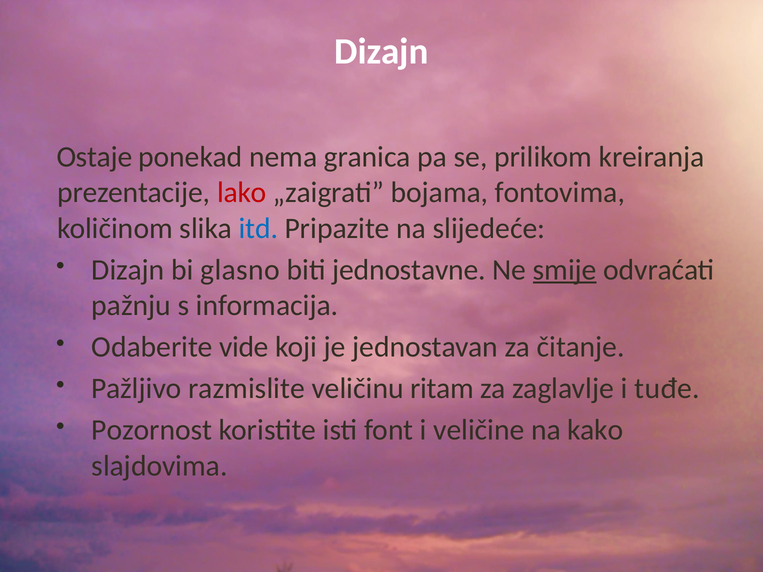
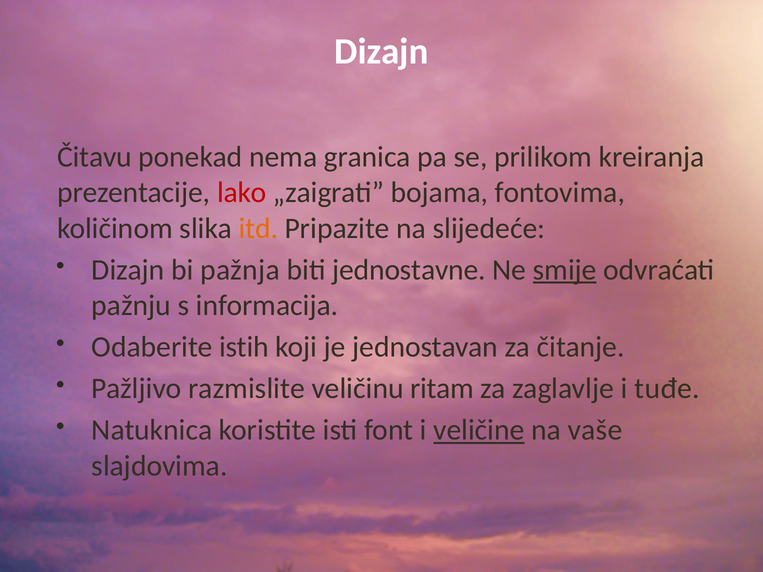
Ostaje: Ostaje -> Čitavu (94, 157)
itd colour: blue -> orange (258, 228)
glasno: glasno -> pažnja (240, 270)
vide: vide -> istih (244, 347)
Pozornost: Pozornost -> Natuknica (152, 430)
veličine underline: none -> present (479, 430)
kako: kako -> vaše (595, 430)
